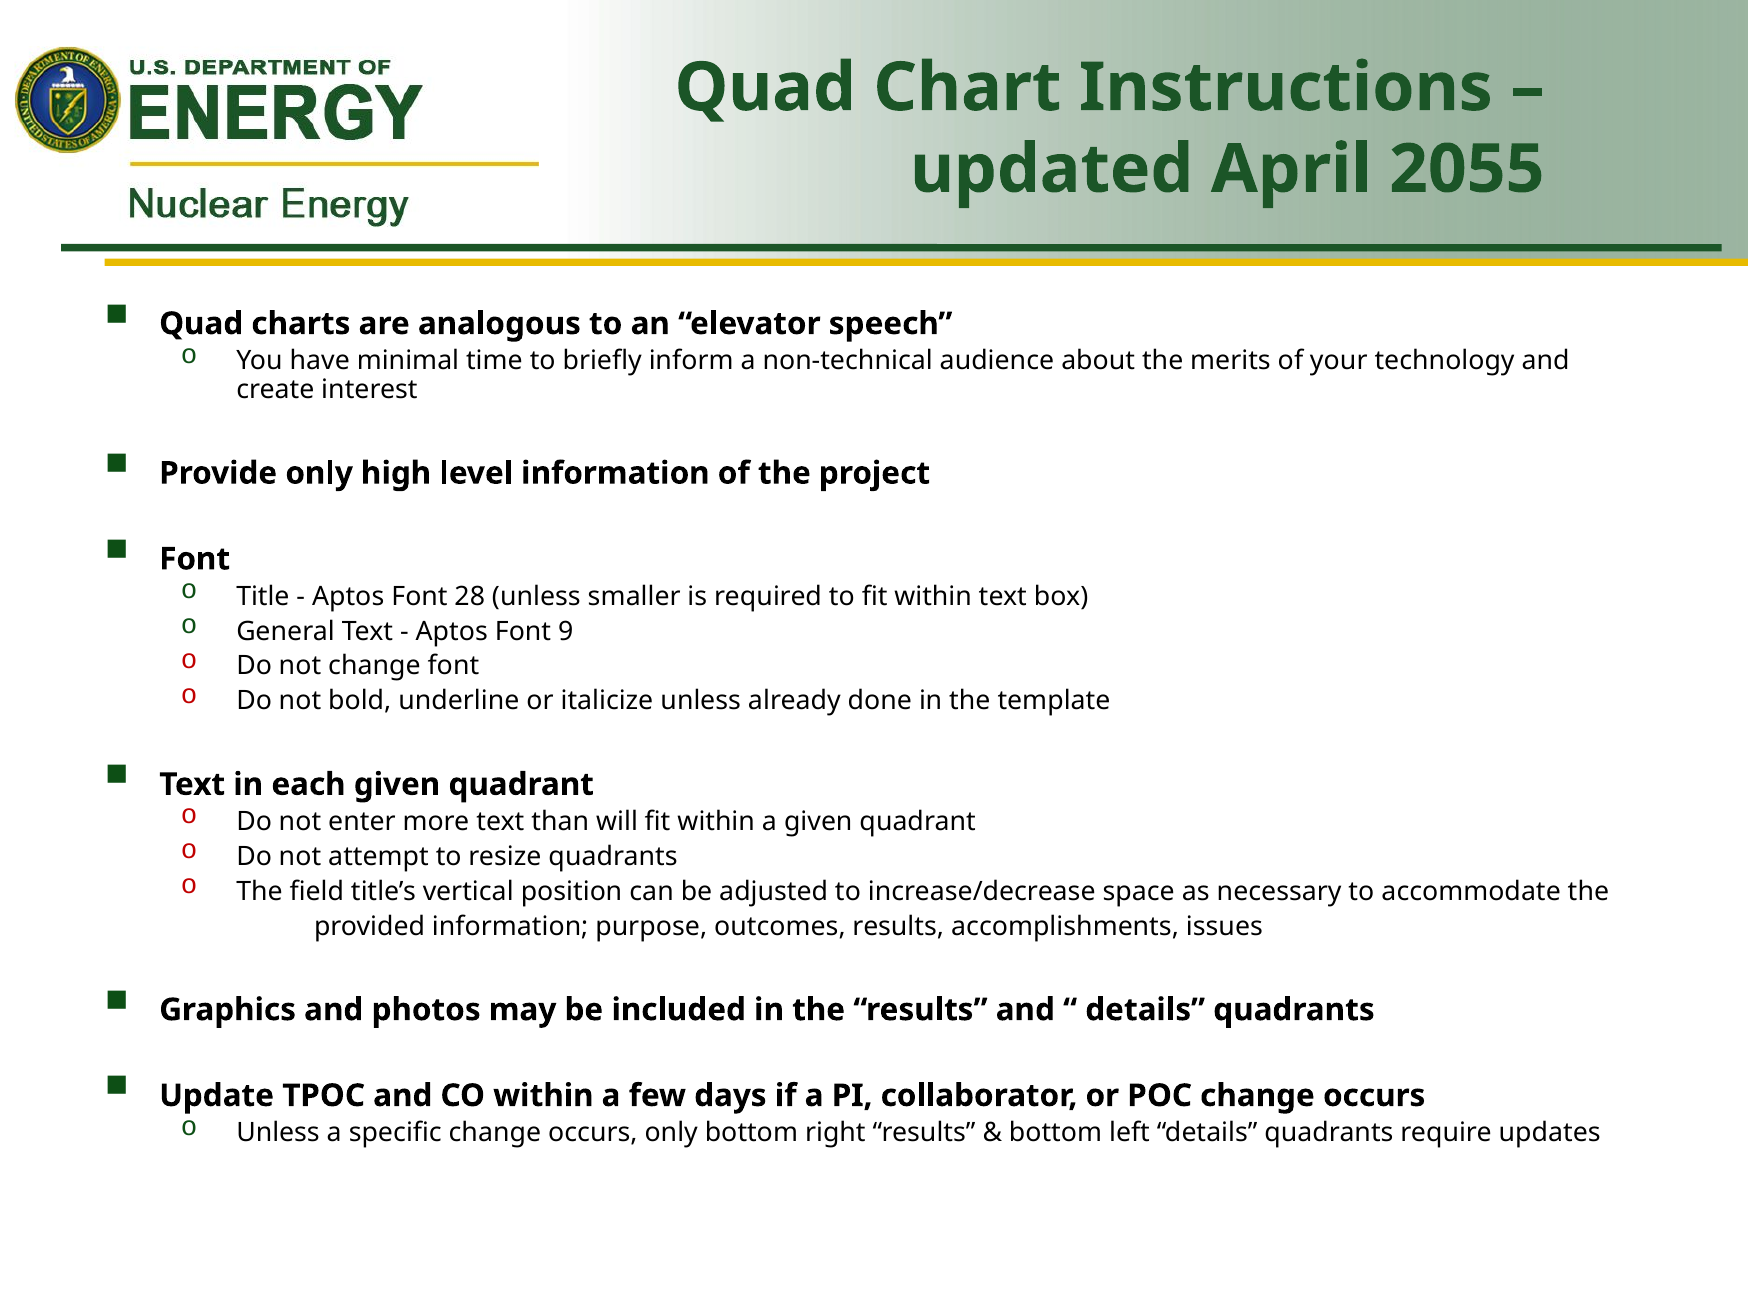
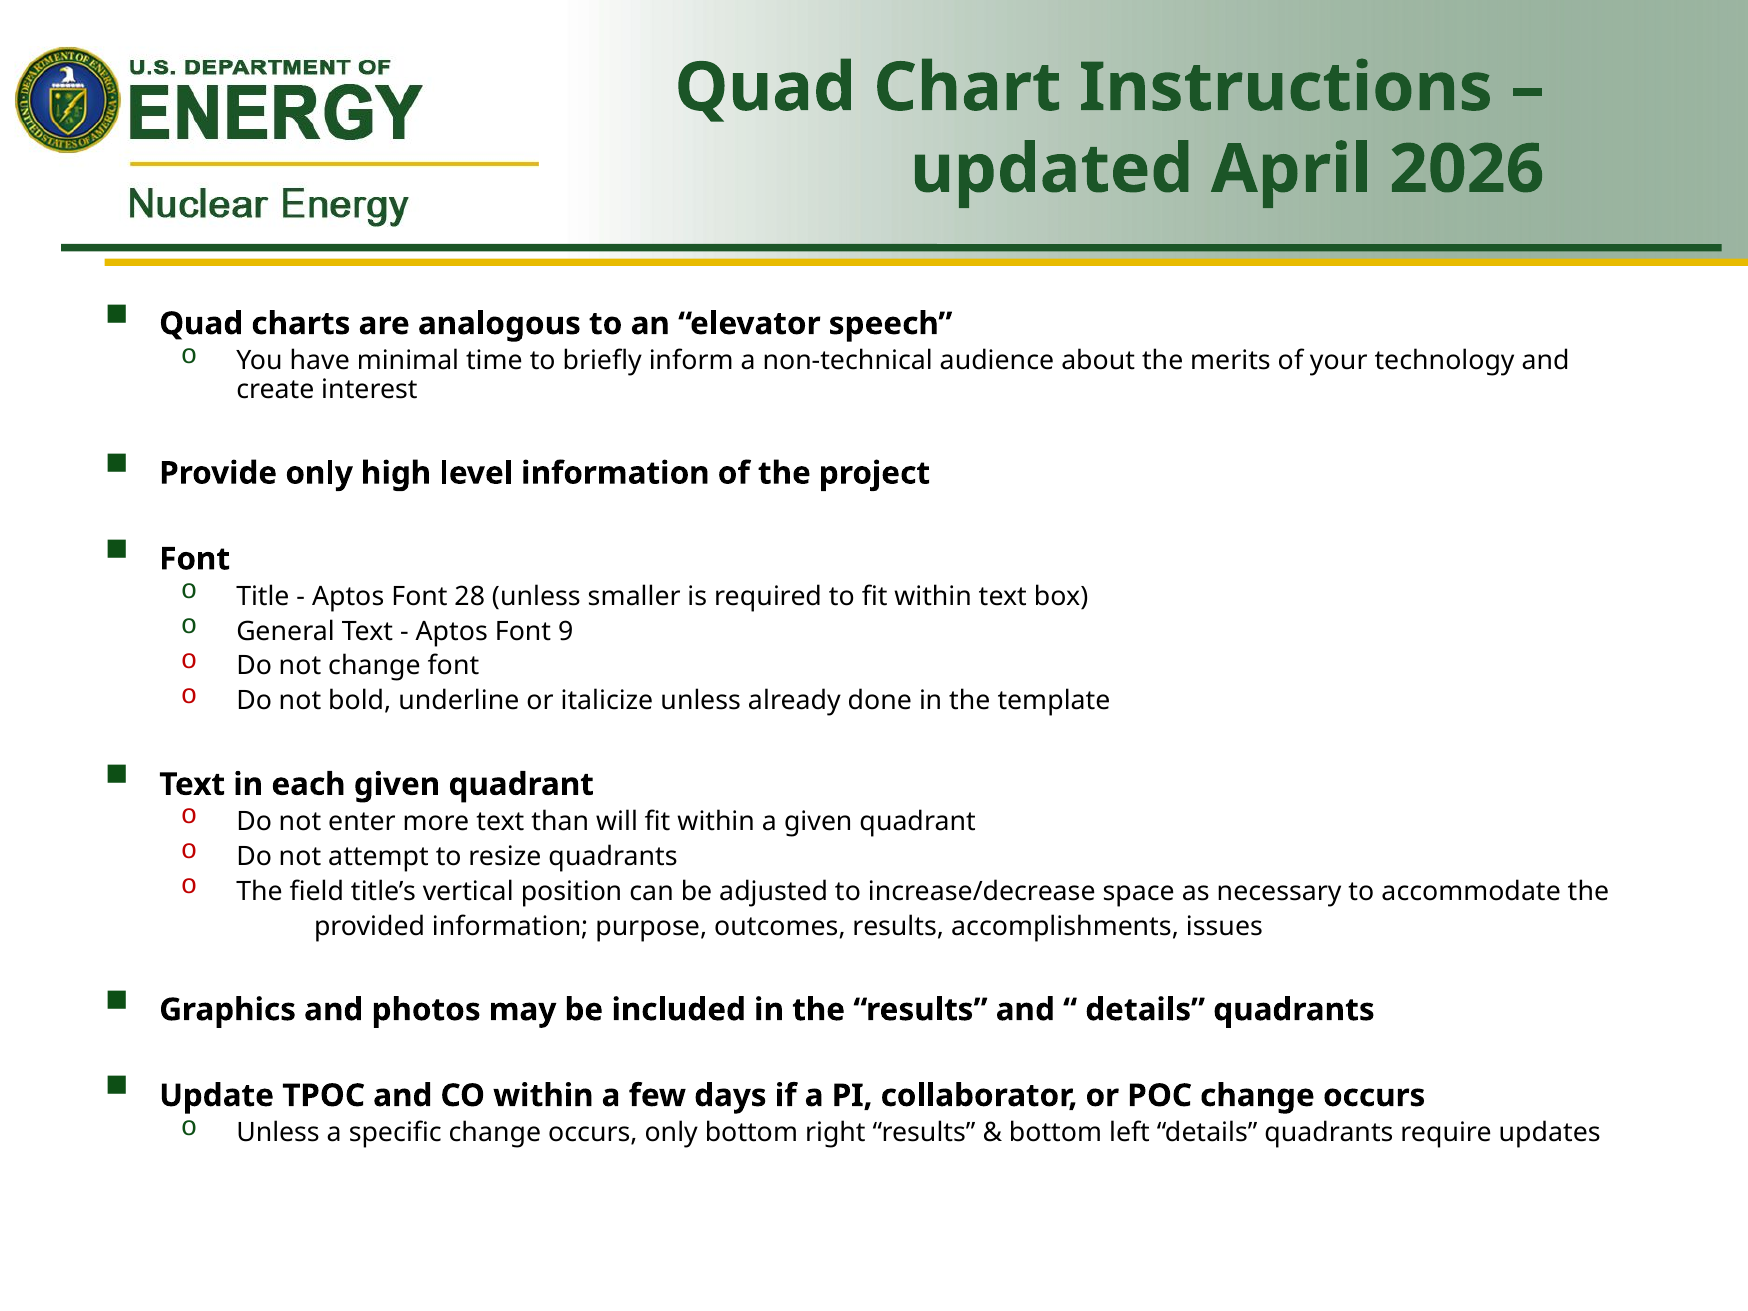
2055: 2055 -> 2026 (1467, 169)
